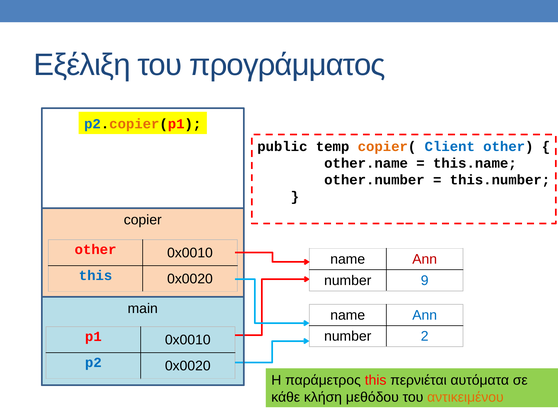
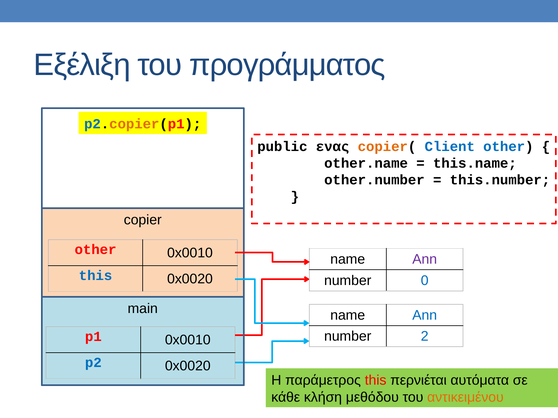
temp: temp -> ενας (333, 147)
Ann colour: red -> purple (425, 260)
9: 9 -> 0 (425, 281)
